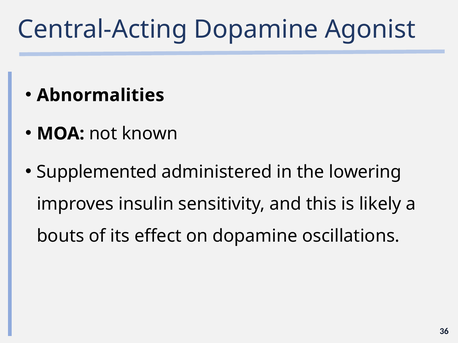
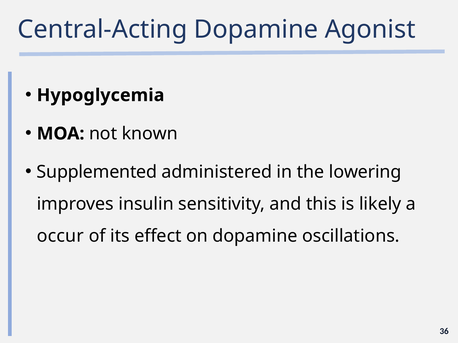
Abnormalities: Abnormalities -> Hypoglycemia (101, 95)
bouts: bouts -> occur (60, 236)
